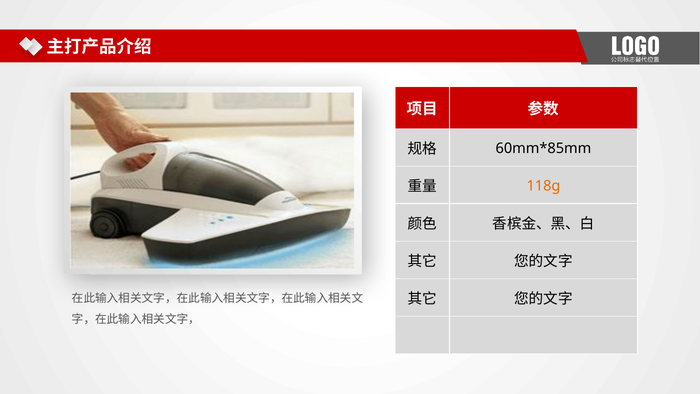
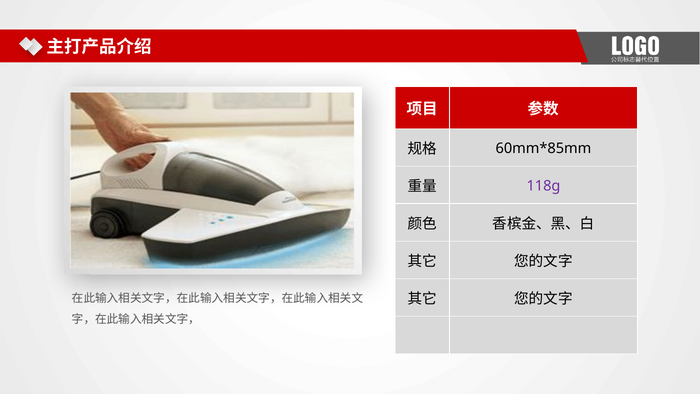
118g colour: orange -> purple (543, 186)
